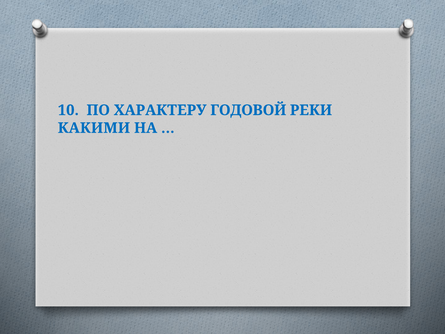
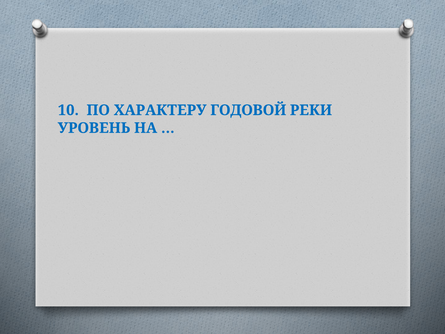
КАКИМИ: КАКИМИ -> УРОВЕНЬ (94, 128)
